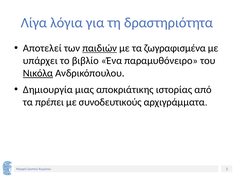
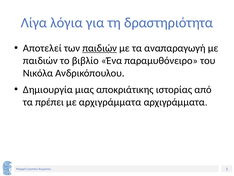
ζωγραφισμένα: ζωγραφισμένα -> αναπαραγωγή (175, 48)
υπάρχει: υπάρχει -> παιδιών (40, 60)
Νικόλα underline: present -> none (38, 73)
με συνοδευτικούς: συνοδευτικούς -> αρχιγράμματα (110, 102)
